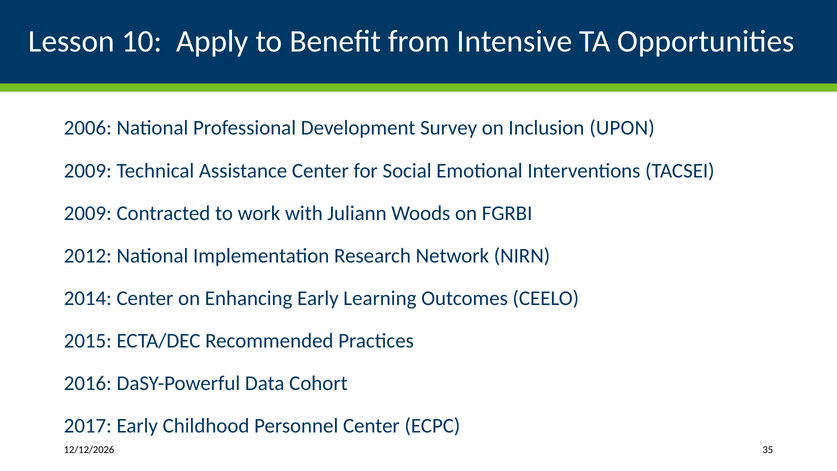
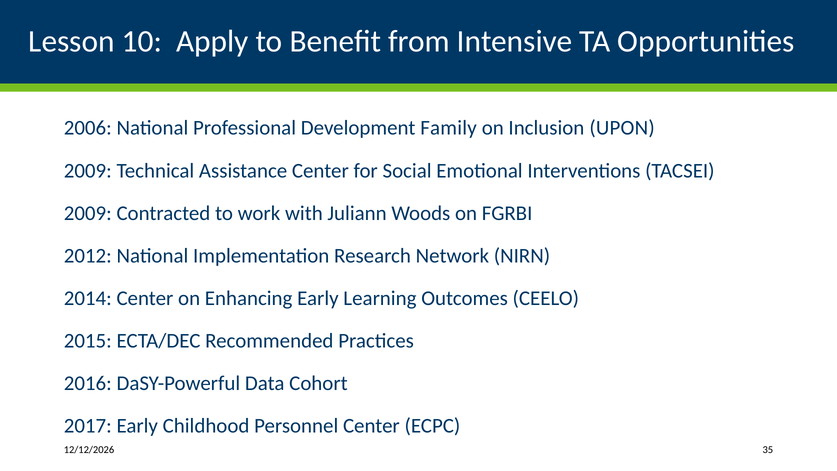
Survey: Survey -> Family (449, 128)
